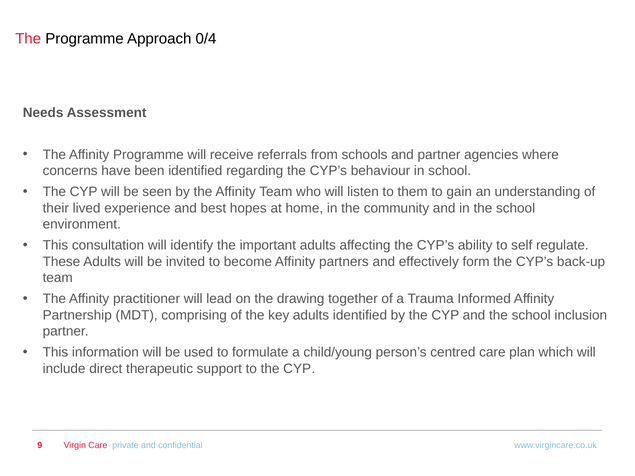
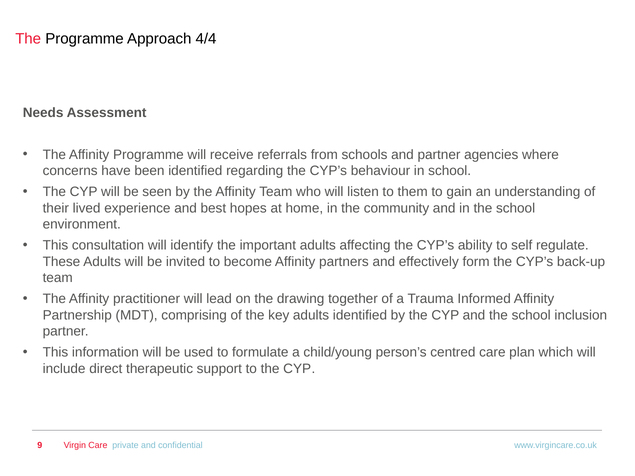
0/4: 0/4 -> 4/4 (206, 39)
